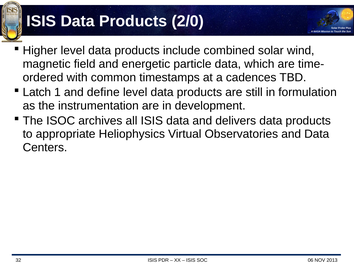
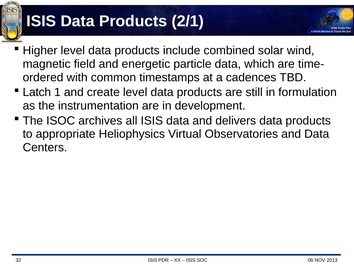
2/0: 2/0 -> 2/1 (188, 21)
define: define -> create (103, 93)
